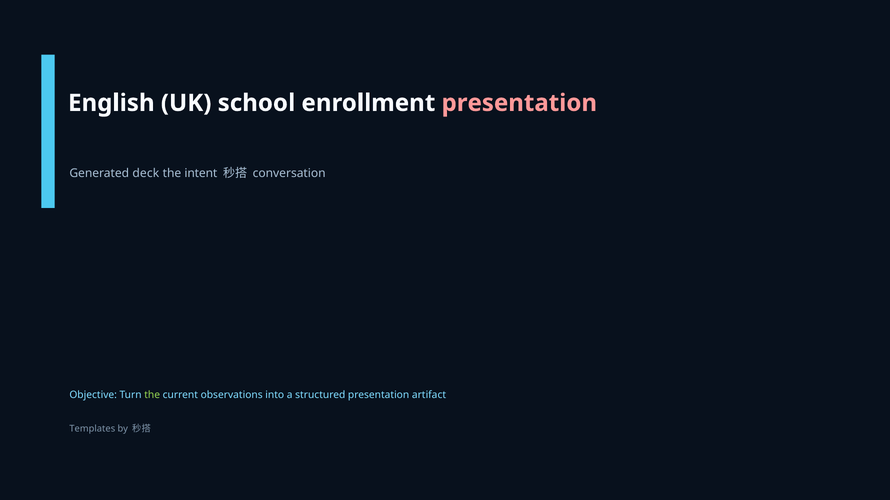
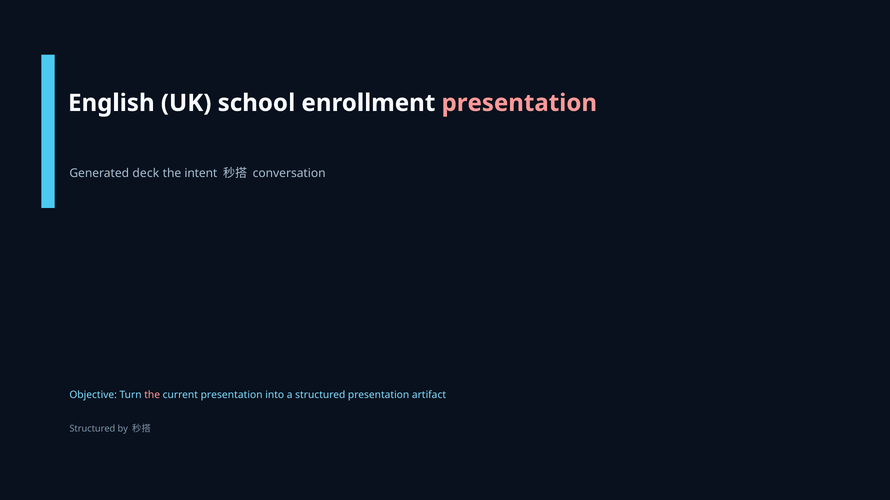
the colour: light green -> pink (152, 395)
current observations: observations -> presentation (232, 395)
Templates: Templates -> Structured (92, 429)
